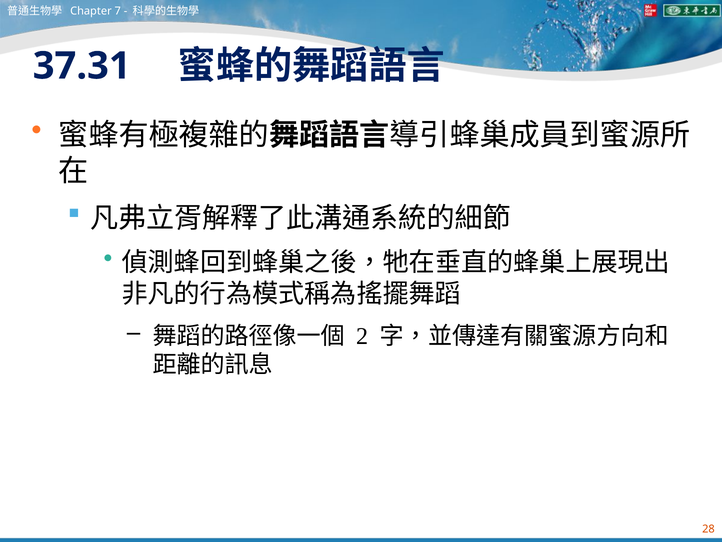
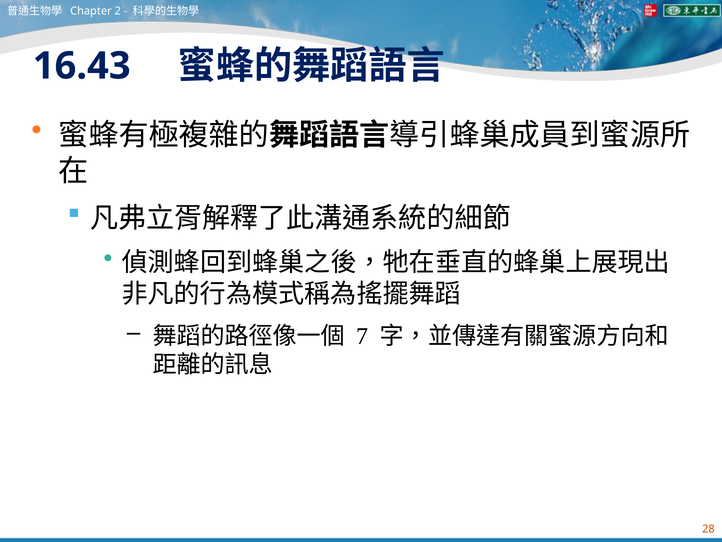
7: 7 -> 2 (118, 11)
37.31: 37.31 -> 16.43 (82, 66)
2: 2 -> 7 (362, 336)
